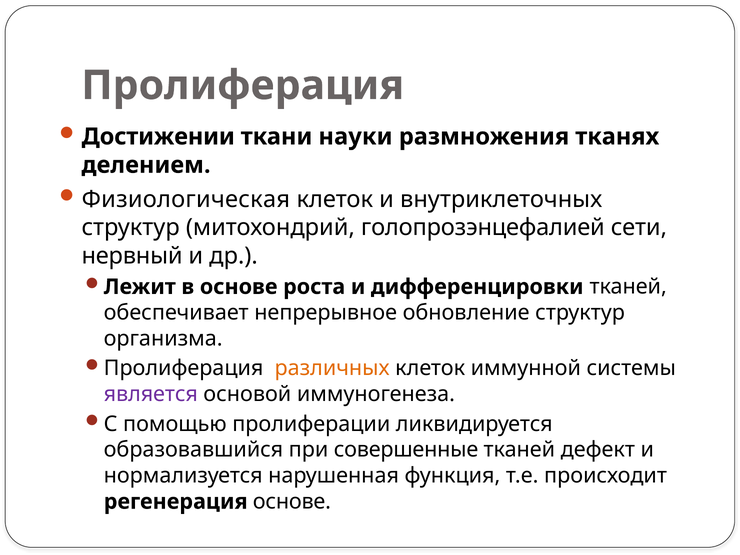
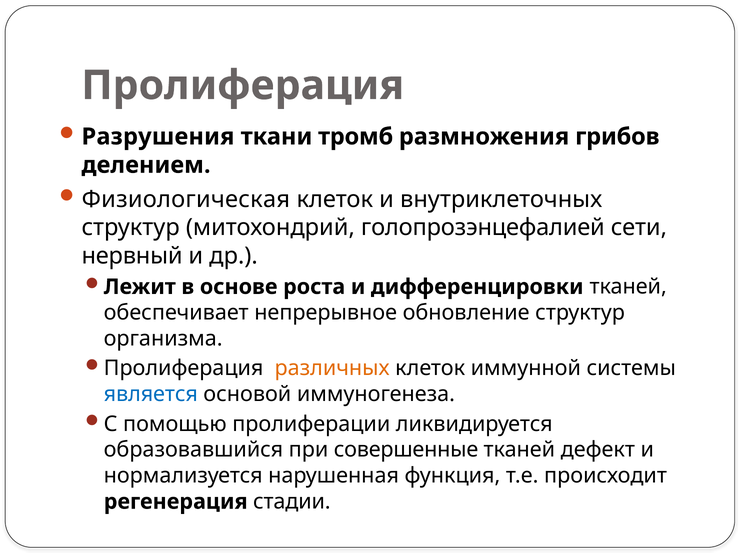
Достижении: Достижении -> Разрушения (158, 137)
науки: науки -> тромб (356, 137)
тканях: тканях -> грибов (617, 137)
является colour: purple -> blue (151, 394)
регенерация основе: основе -> стадии (292, 502)
